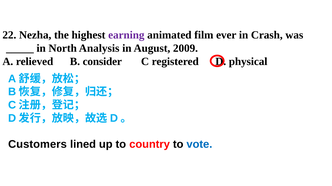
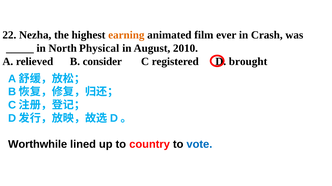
earning colour: purple -> orange (126, 35)
Analysis: Analysis -> Physical (99, 48)
2009: 2009 -> 2010 (185, 48)
physical: physical -> brought (248, 62)
Customers: Customers -> Worthwhile (38, 145)
